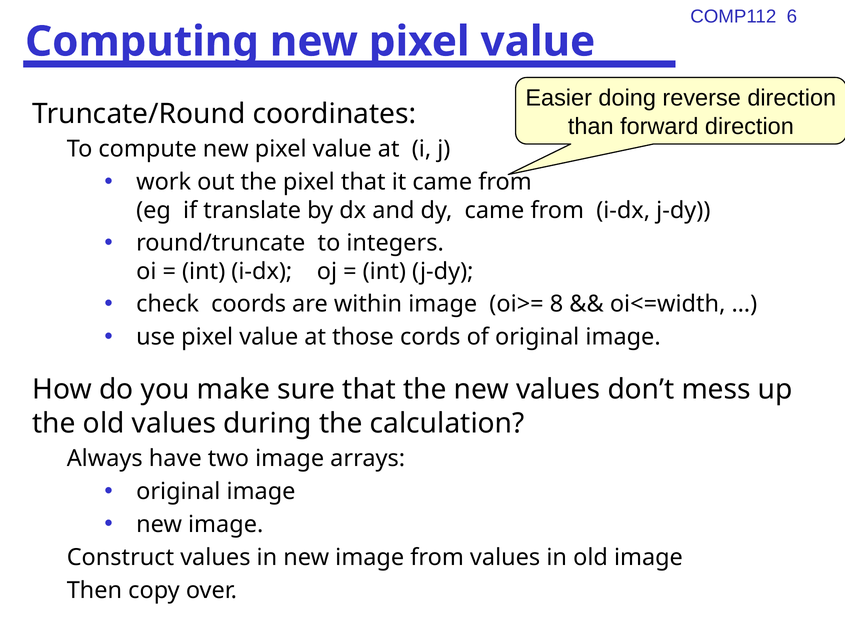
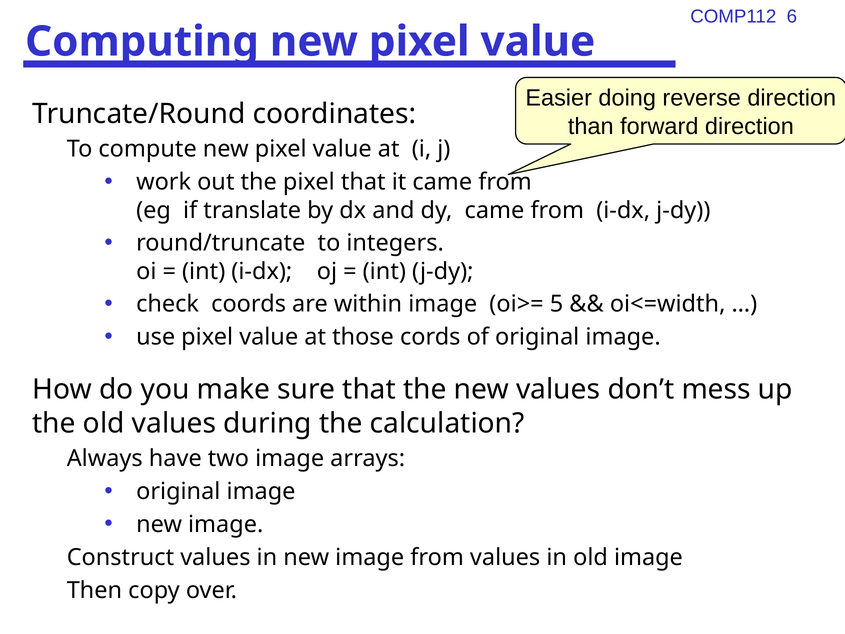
8: 8 -> 5 (556, 304)
